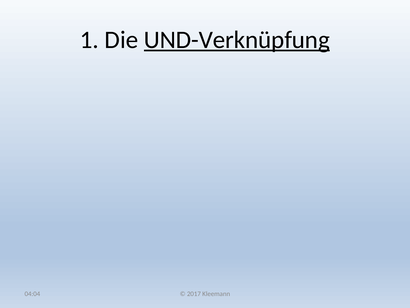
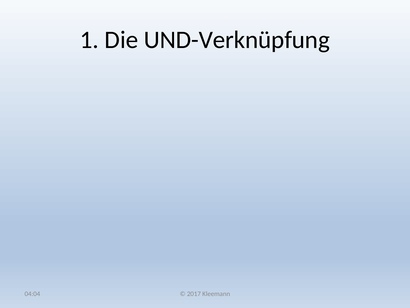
UND-Verknüpfung underline: present -> none (237, 40)
